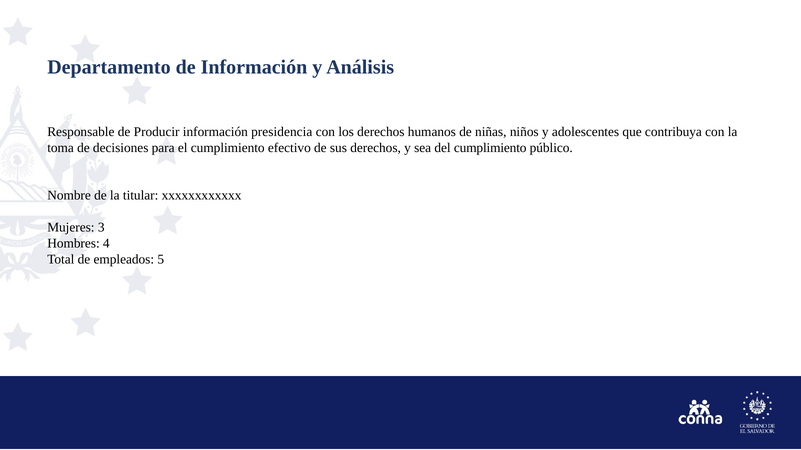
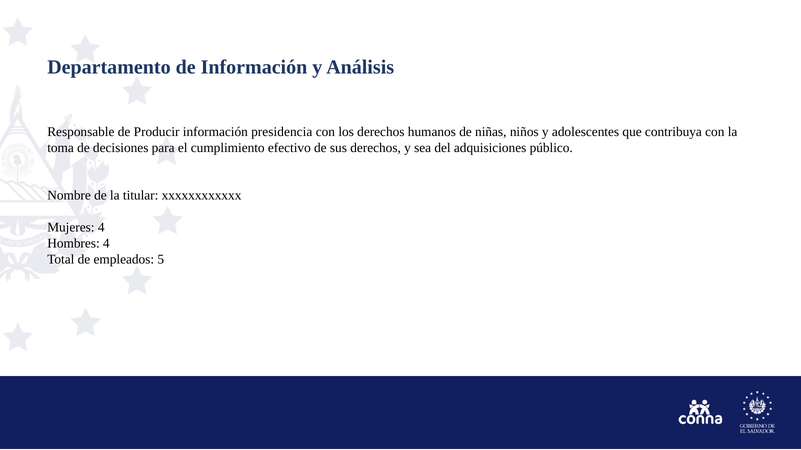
del cumplimiento: cumplimiento -> adquisiciones (490, 148)
Mujeres 3: 3 -> 4 (101, 228)
